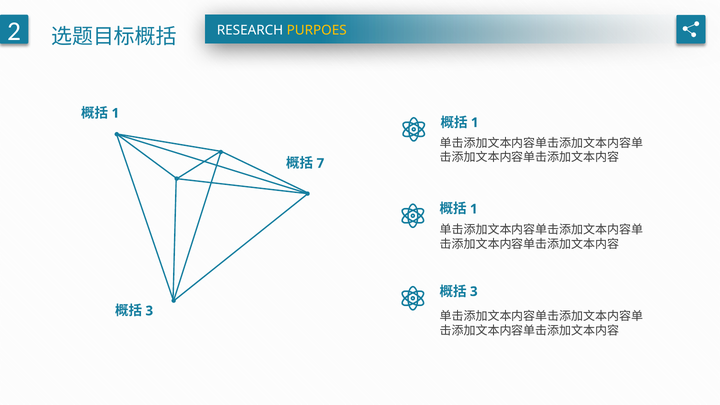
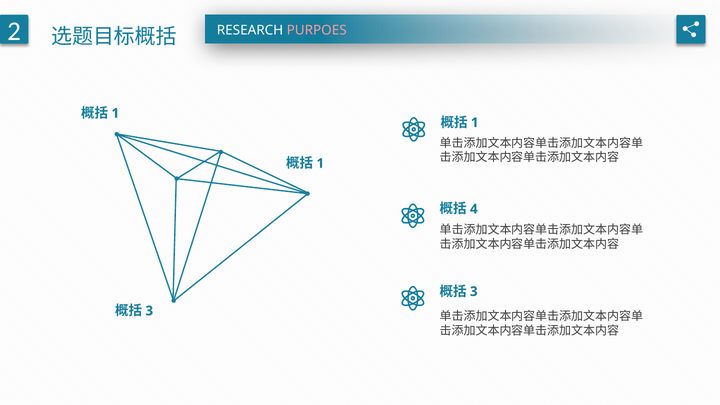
PURPOES colour: yellow -> pink (317, 30)
7: 7 -> 1 (320, 163)
1: 1 -> 4 (474, 209)
